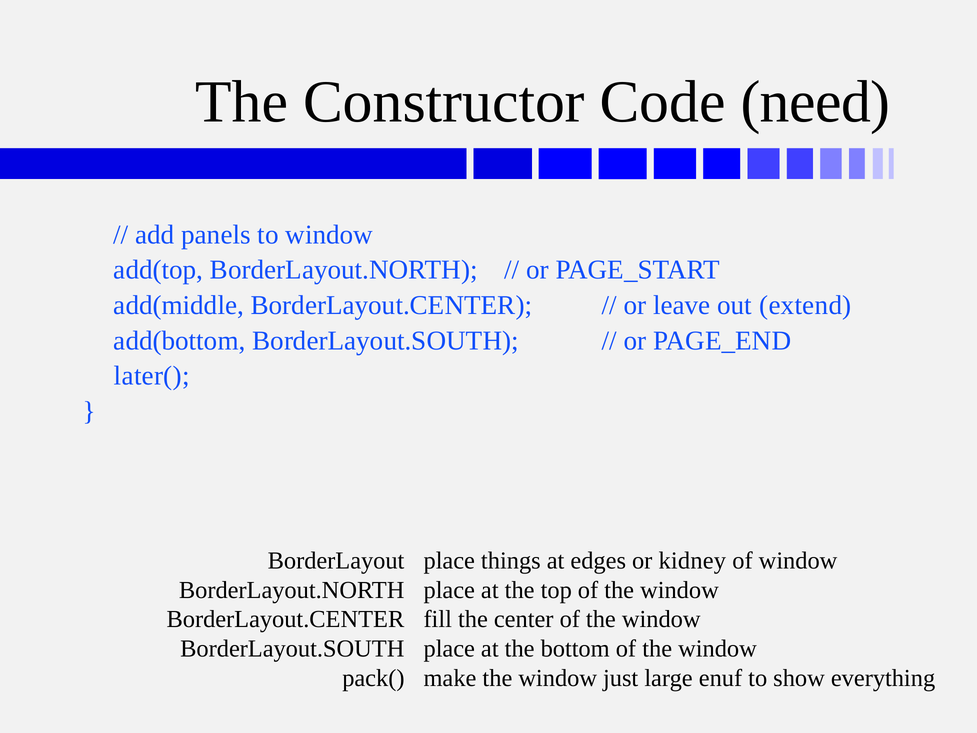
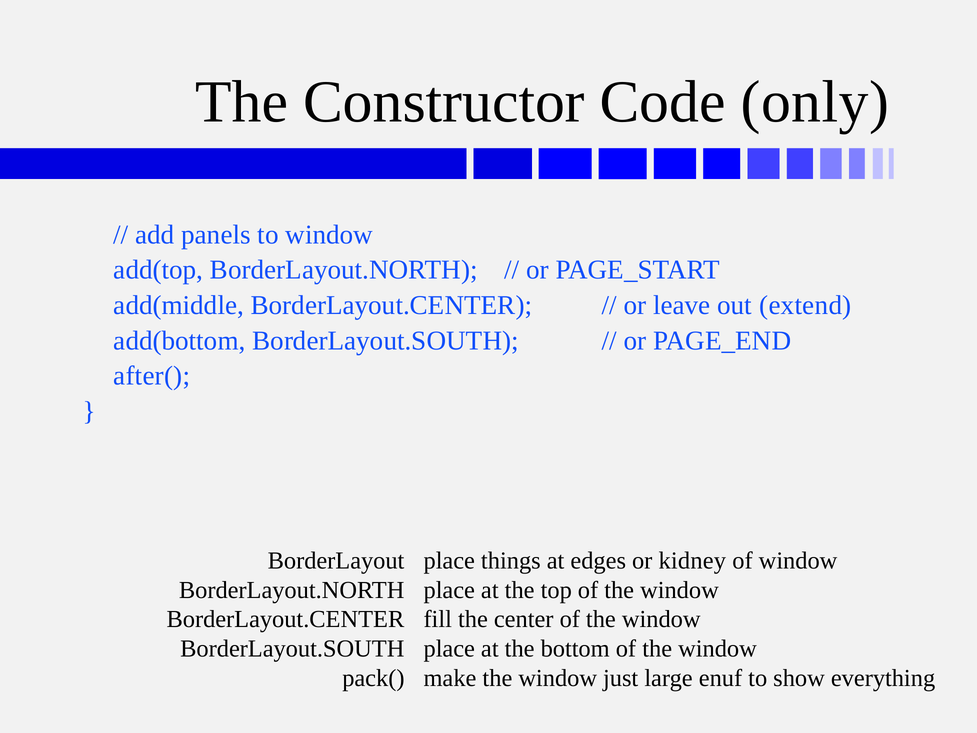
need: need -> only (815, 102)
later(: later( -> after( (152, 376)
